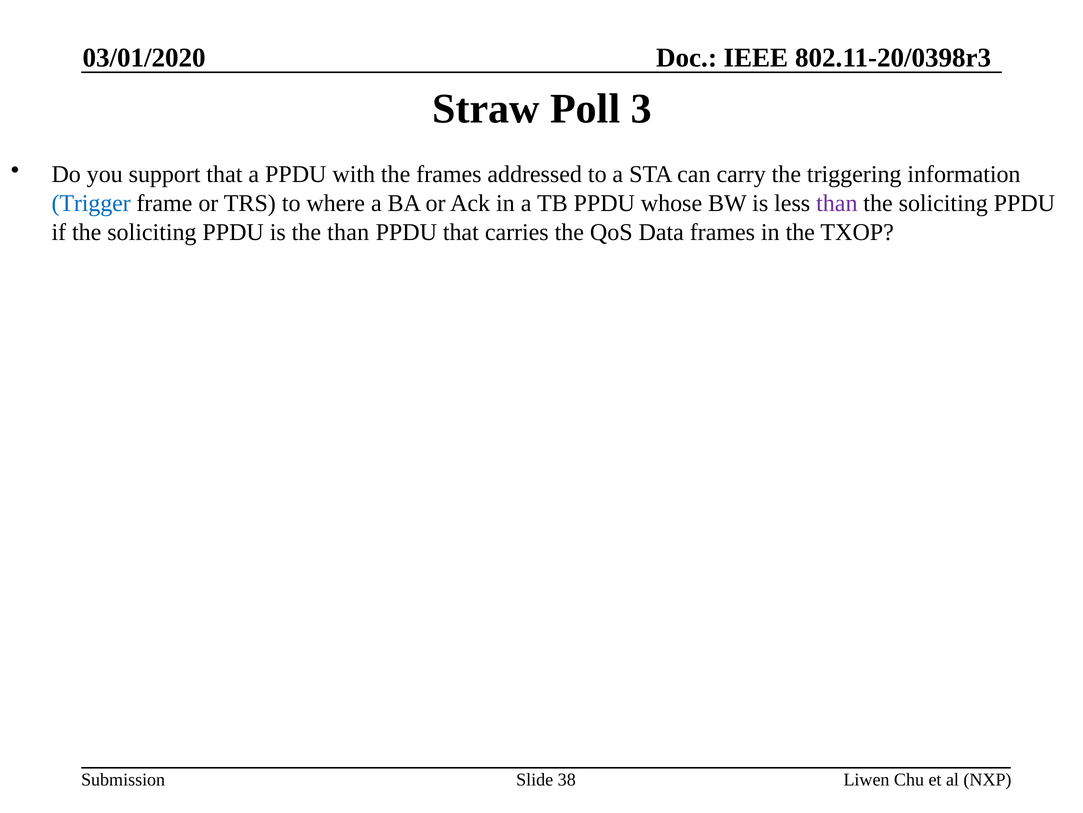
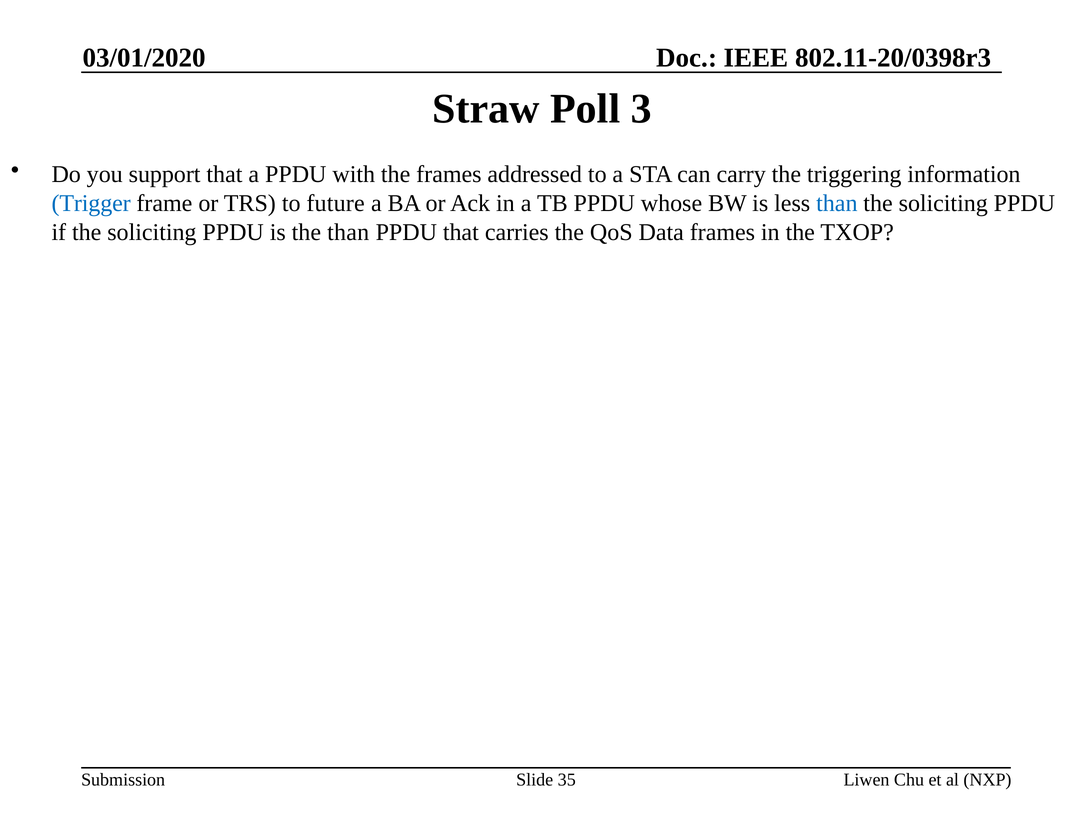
where: where -> future (336, 203)
than colour: purple -> blue (837, 203)
38: 38 -> 35 (567, 779)
